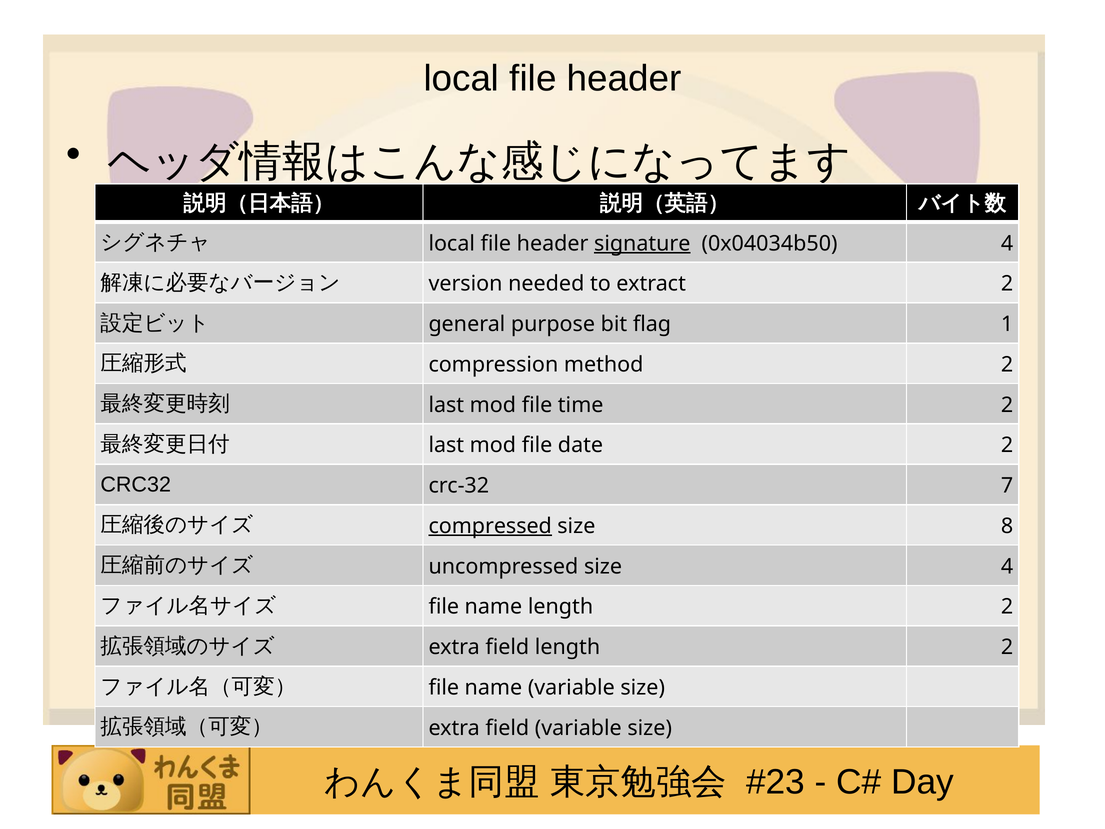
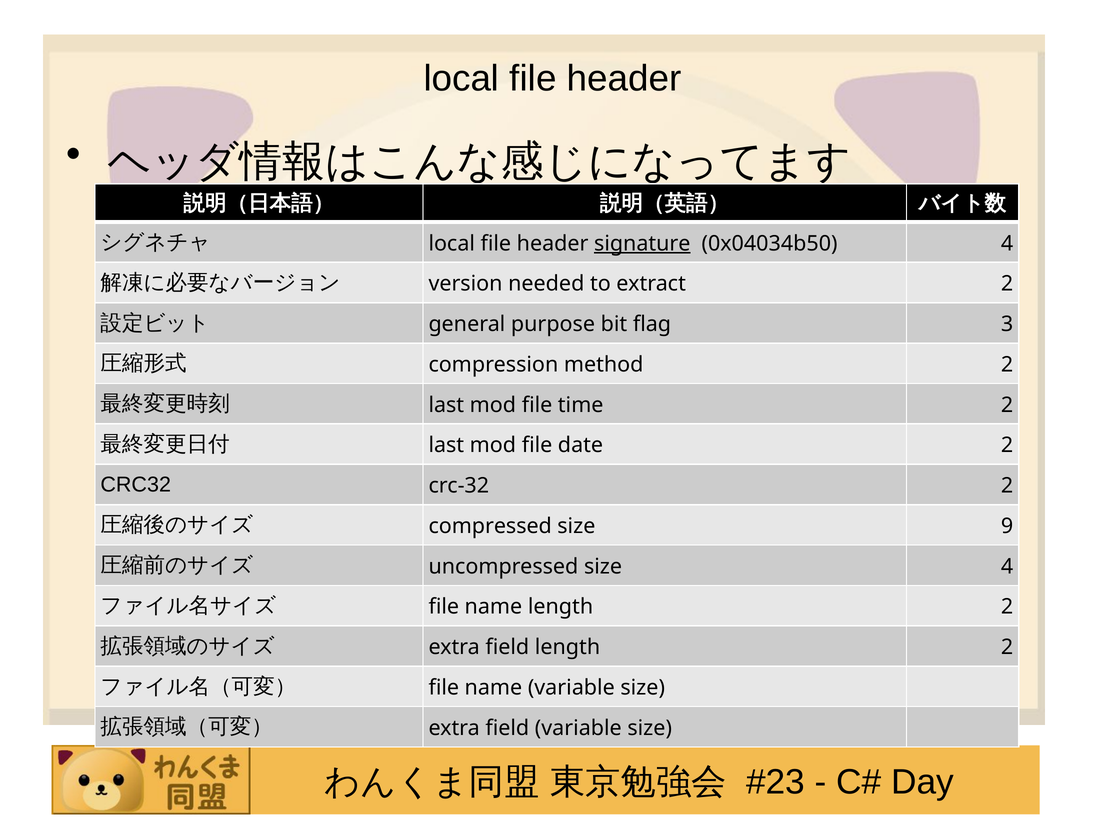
1: 1 -> 3 (1007, 324)
crc-32 7: 7 -> 2 (1007, 486)
compressed underline: present -> none (490, 526)
8: 8 -> 9 (1007, 526)
